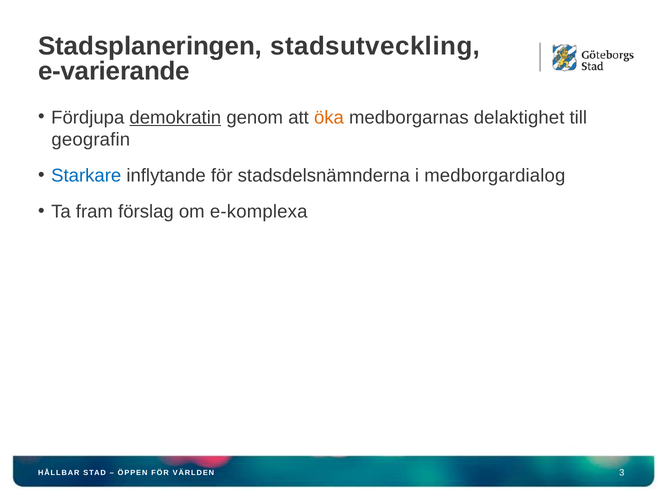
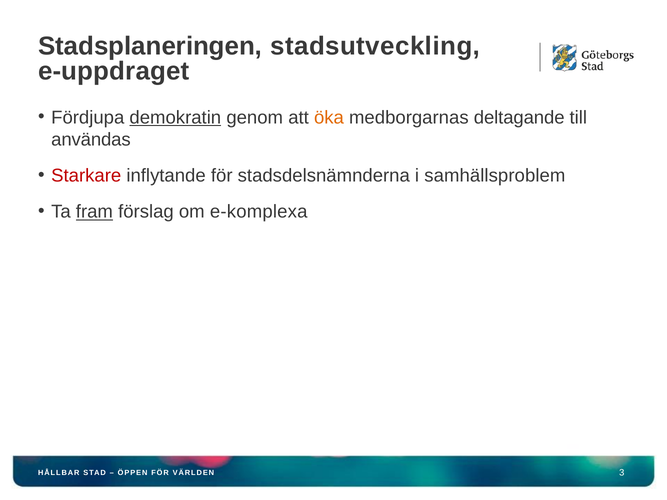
e-varierande: e-varierande -> e-uppdraget (114, 71)
delaktighet: delaktighet -> deltagande (519, 117)
geografin: geografin -> användas (91, 140)
Starkare colour: blue -> red (86, 176)
medborgardialog: medborgardialog -> samhällsproblem (495, 176)
fram underline: none -> present (94, 212)
